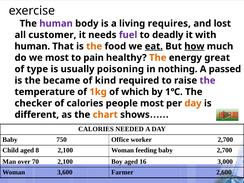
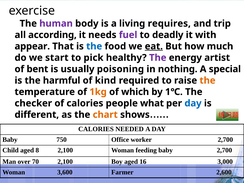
lost: lost -> trip (222, 24)
customer: customer -> according (52, 35)
human: human -> appear (32, 46)
the colour: orange -> blue (94, 46)
how underline: present -> none (194, 46)
we most: most -> start (57, 58)
pain: pain -> pick (94, 58)
The colour: orange -> purple (158, 58)
great: great -> artist (217, 58)
type: type -> bent (37, 69)
passed: passed -> special (225, 69)
became: became -> harmful (62, 80)
the colour: purple -> orange (207, 80)
people most: most -> what (152, 103)
day colour: orange -> blue (193, 103)
